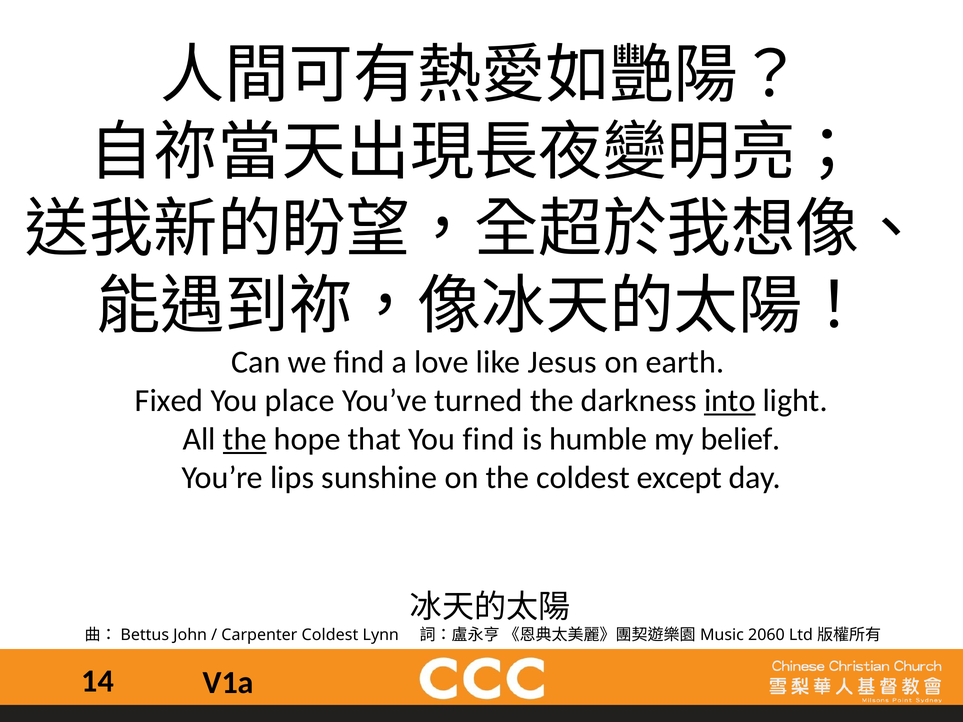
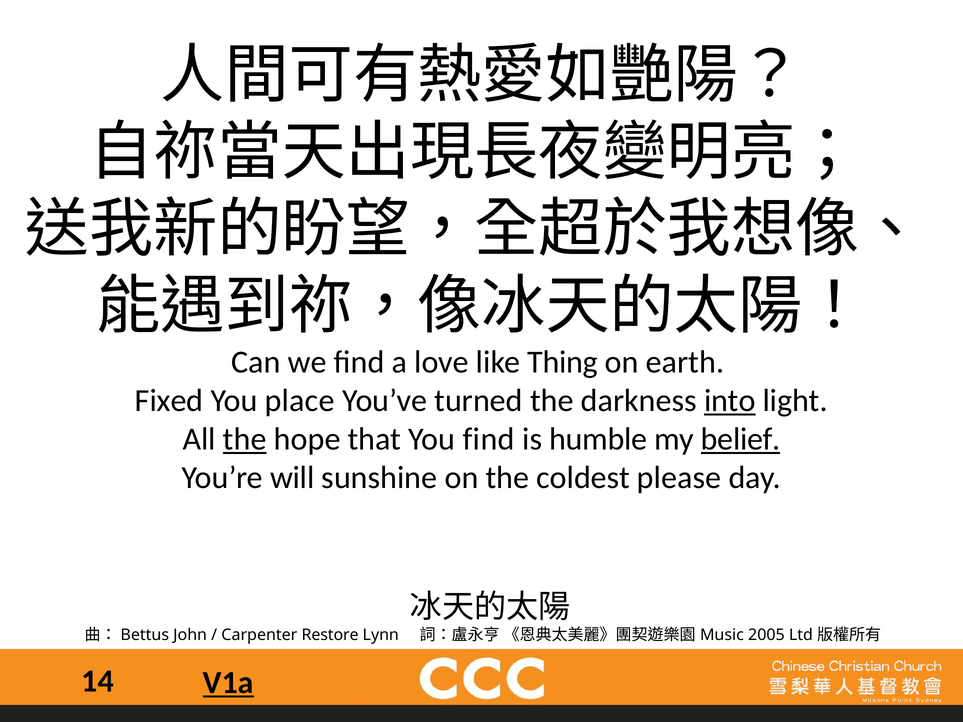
Jesus: Jesus -> Thing (563, 362)
belief underline: none -> present (741, 439)
lips: lips -> will (292, 478)
except: except -> please (679, 478)
Carpenter Coldest: Coldest -> Restore (330, 635)
2060: 2060 -> 2005 (766, 635)
V1a underline: none -> present (228, 683)
